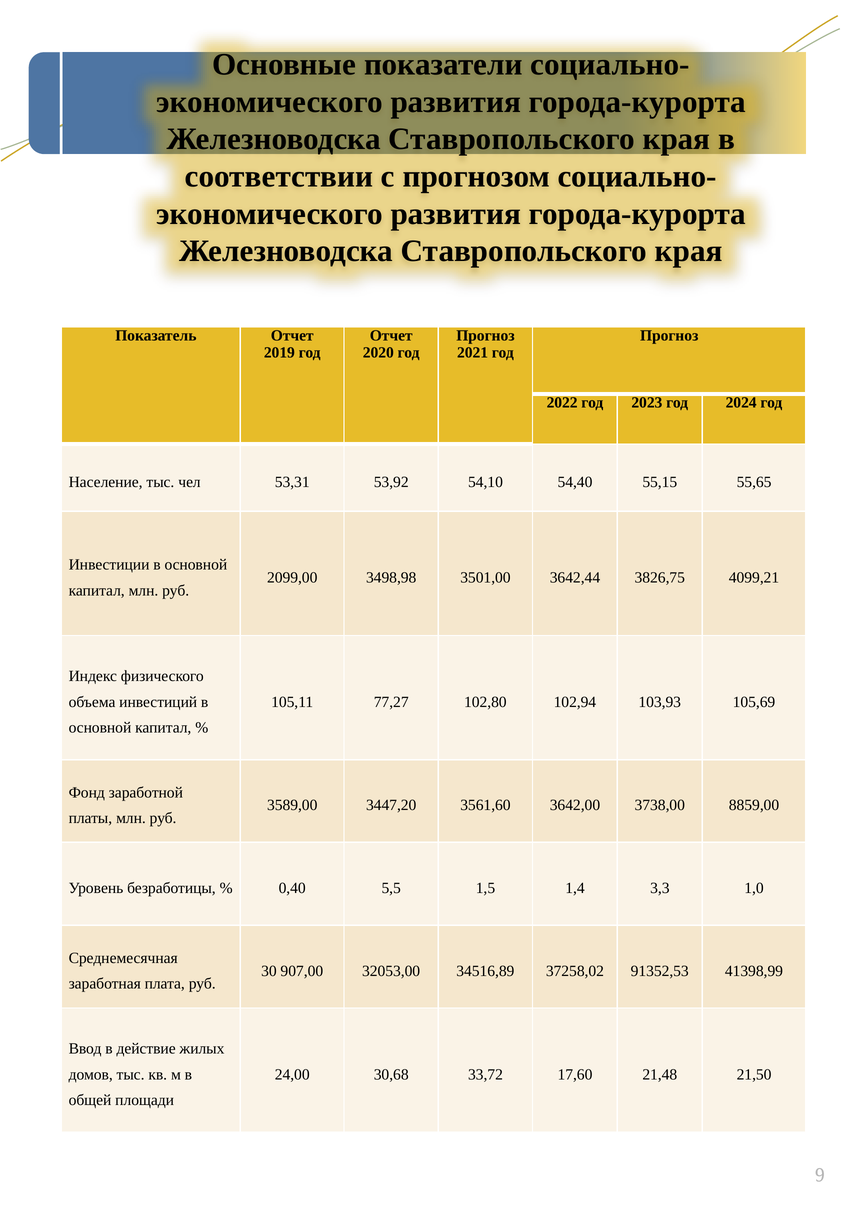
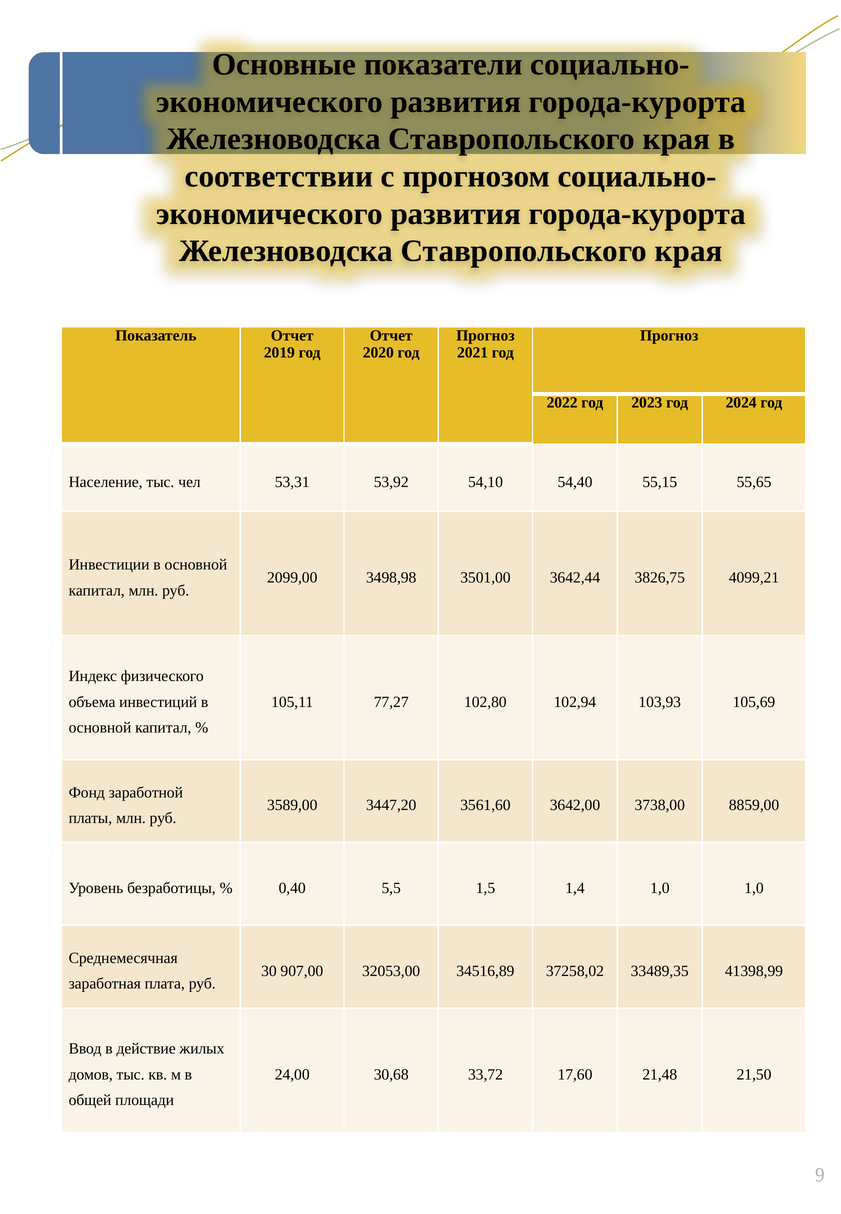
1,4 3,3: 3,3 -> 1,0 (660, 889)
91352,53: 91352,53 -> 33489,35 (660, 972)
